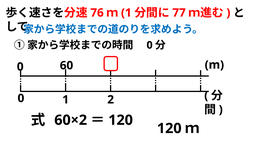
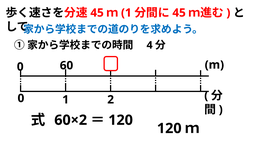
76: 76 -> 45 (97, 13)
77: 77 -> 45 (179, 13)
0: 0 -> 4 (150, 45)
